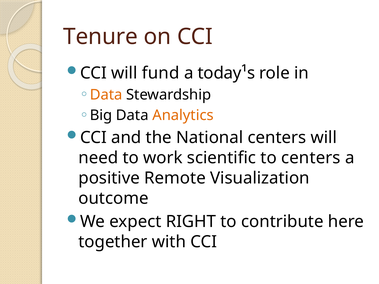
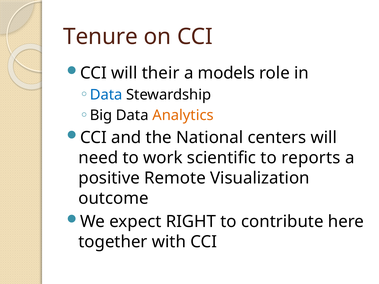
fund: fund -> their (161, 73)
today¹s: today¹s -> models (226, 73)
Data colour: orange -> blue (106, 95)
to centers: centers -> reports (311, 158)
